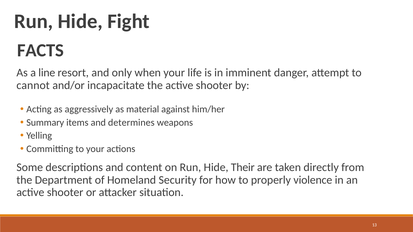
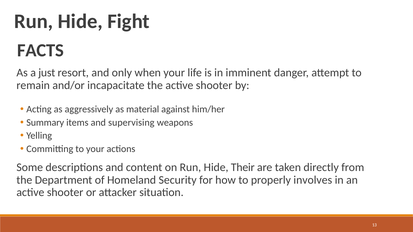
line: line -> just (47, 73)
cannot: cannot -> remain (33, 85)
determines: determines -> supervising (131, 123)
violence: violence -> involves (313, 180)
